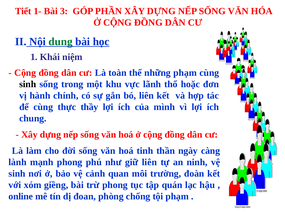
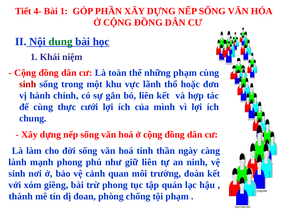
1-: 1- -> 4- (38, 11)
Bài 3: 3 -> 1 (64, 11)
sinh colour: black -> red (28, 84)
thầy: thầy -> cưới (89, 107)
online: online -> thành (21, 196)
